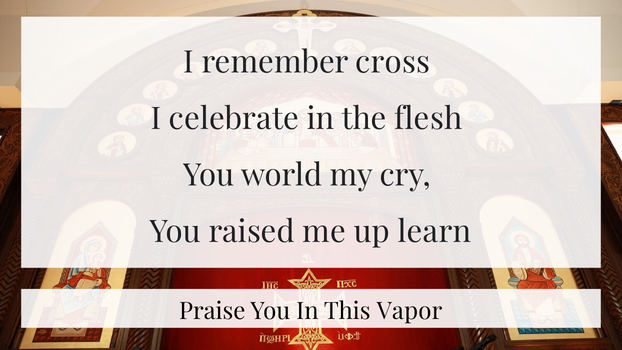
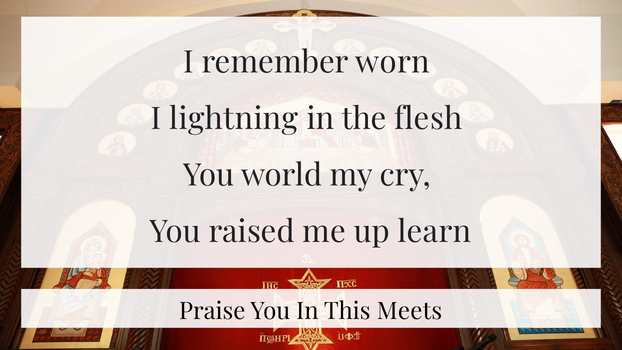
cross: cross -> worn (393, 62)
celebrate: celebrate -> lightning (234, 119)
Vapor: Vapor -> Meets (410, 311)
